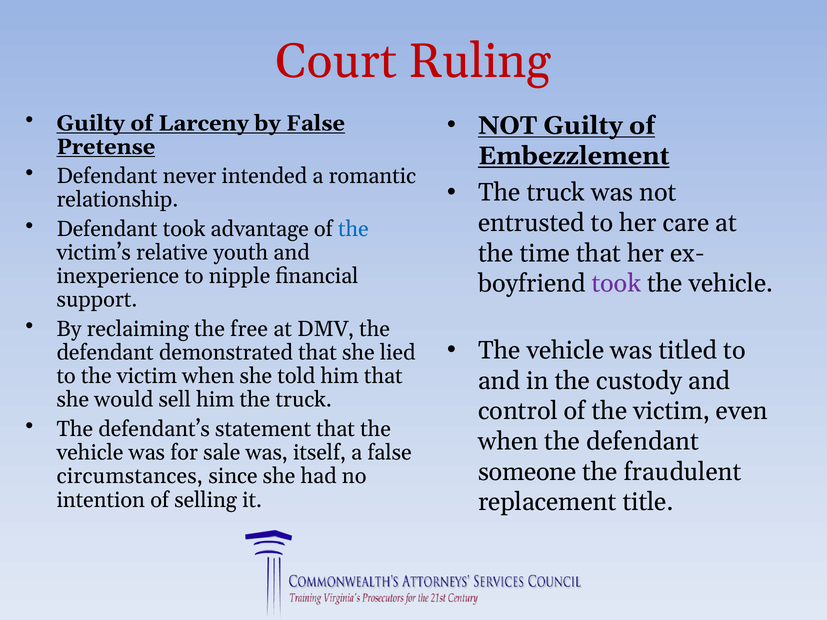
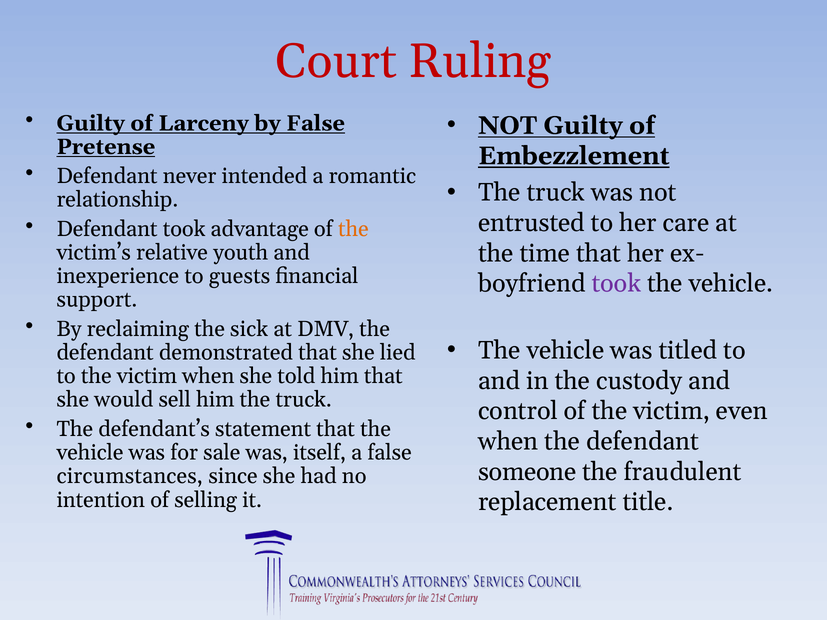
the colour: blue -> orange (353, 229)
nipple: nipple -> guests (240, 276)
free: free -> sick (249, 329)
